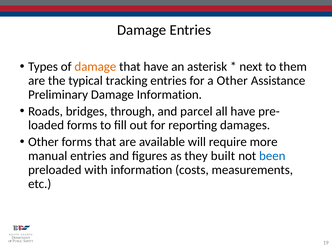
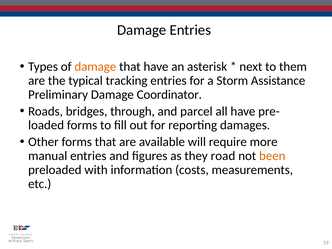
a Other: Other -> Storm (232, 81)
Damage Information: Information -> Coordinator (169, 95)
built: built -> road (223, 156)
been colour: blue -> orange (272, 156)
